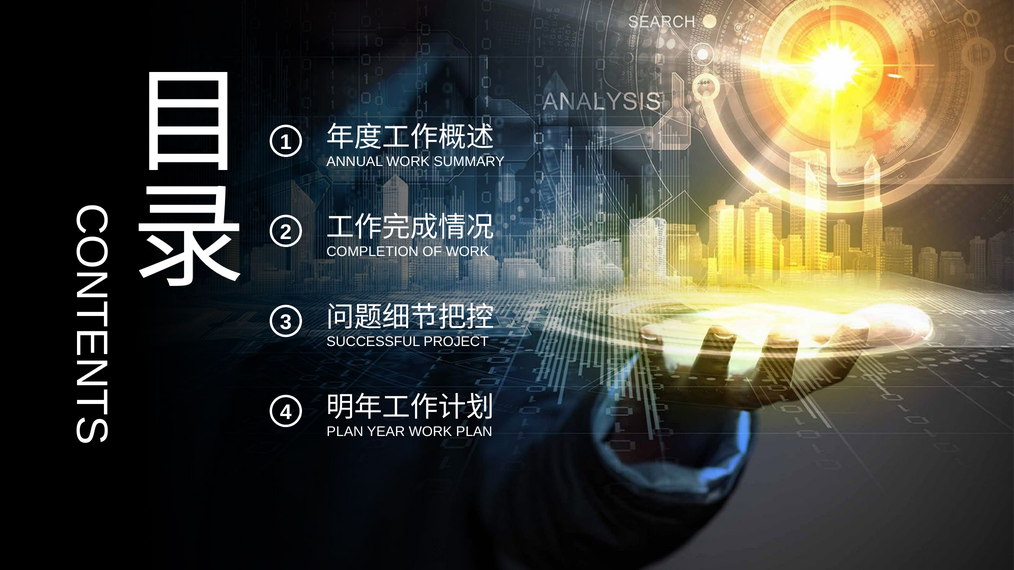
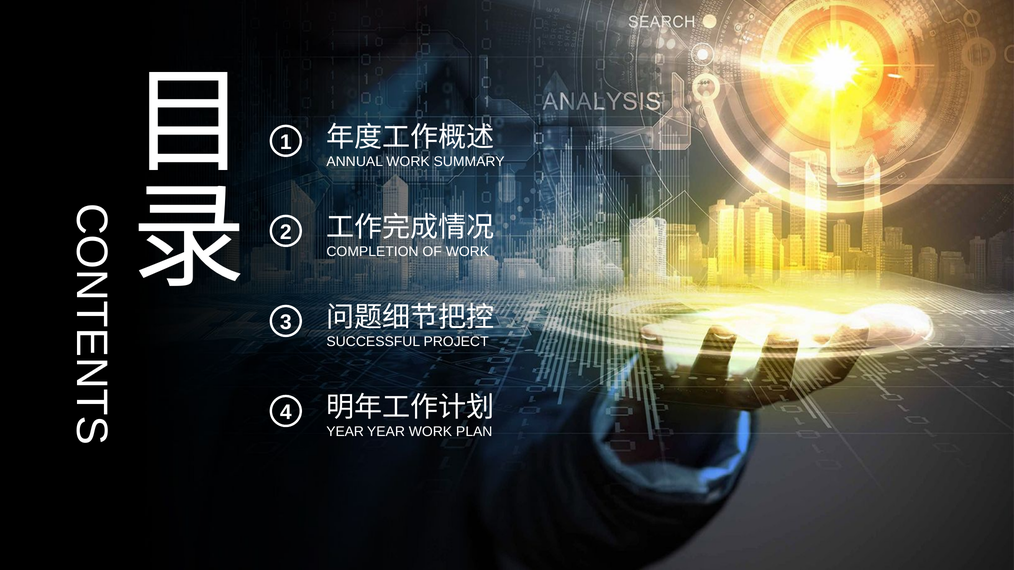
PLAN: PLAN -> YEAR (345, 432)
